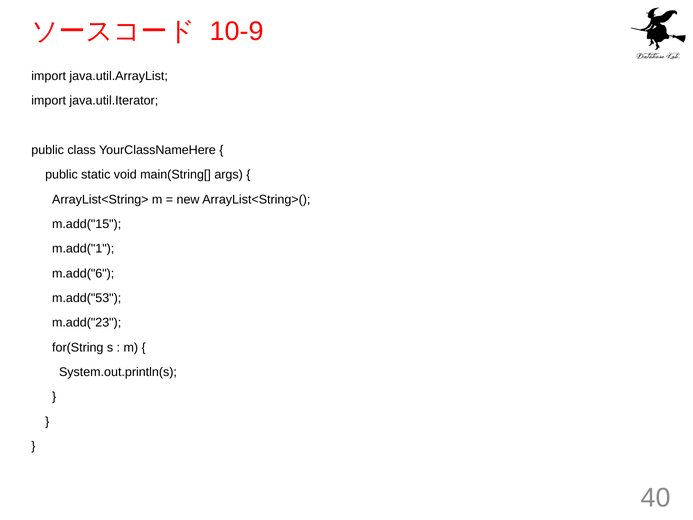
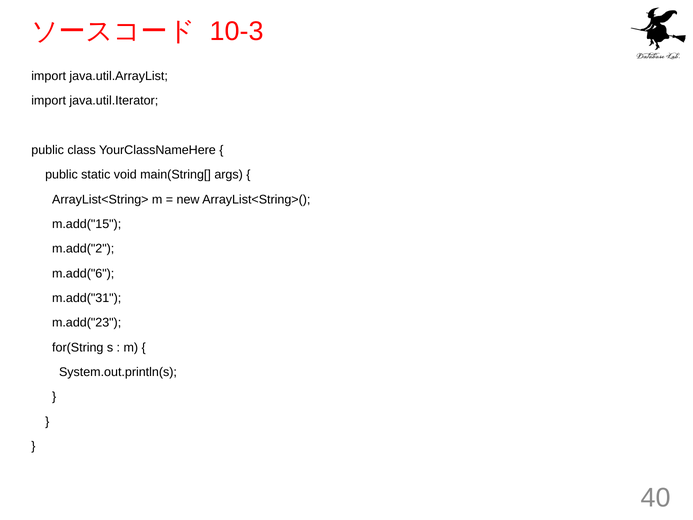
10-9: 10-9 -> 10-3 (237, 31)
m.add("1: m.add("1 -> m.add("2 (83, 249)
m.add("53: m.add("53 -> m.add("31 (87, 298)
